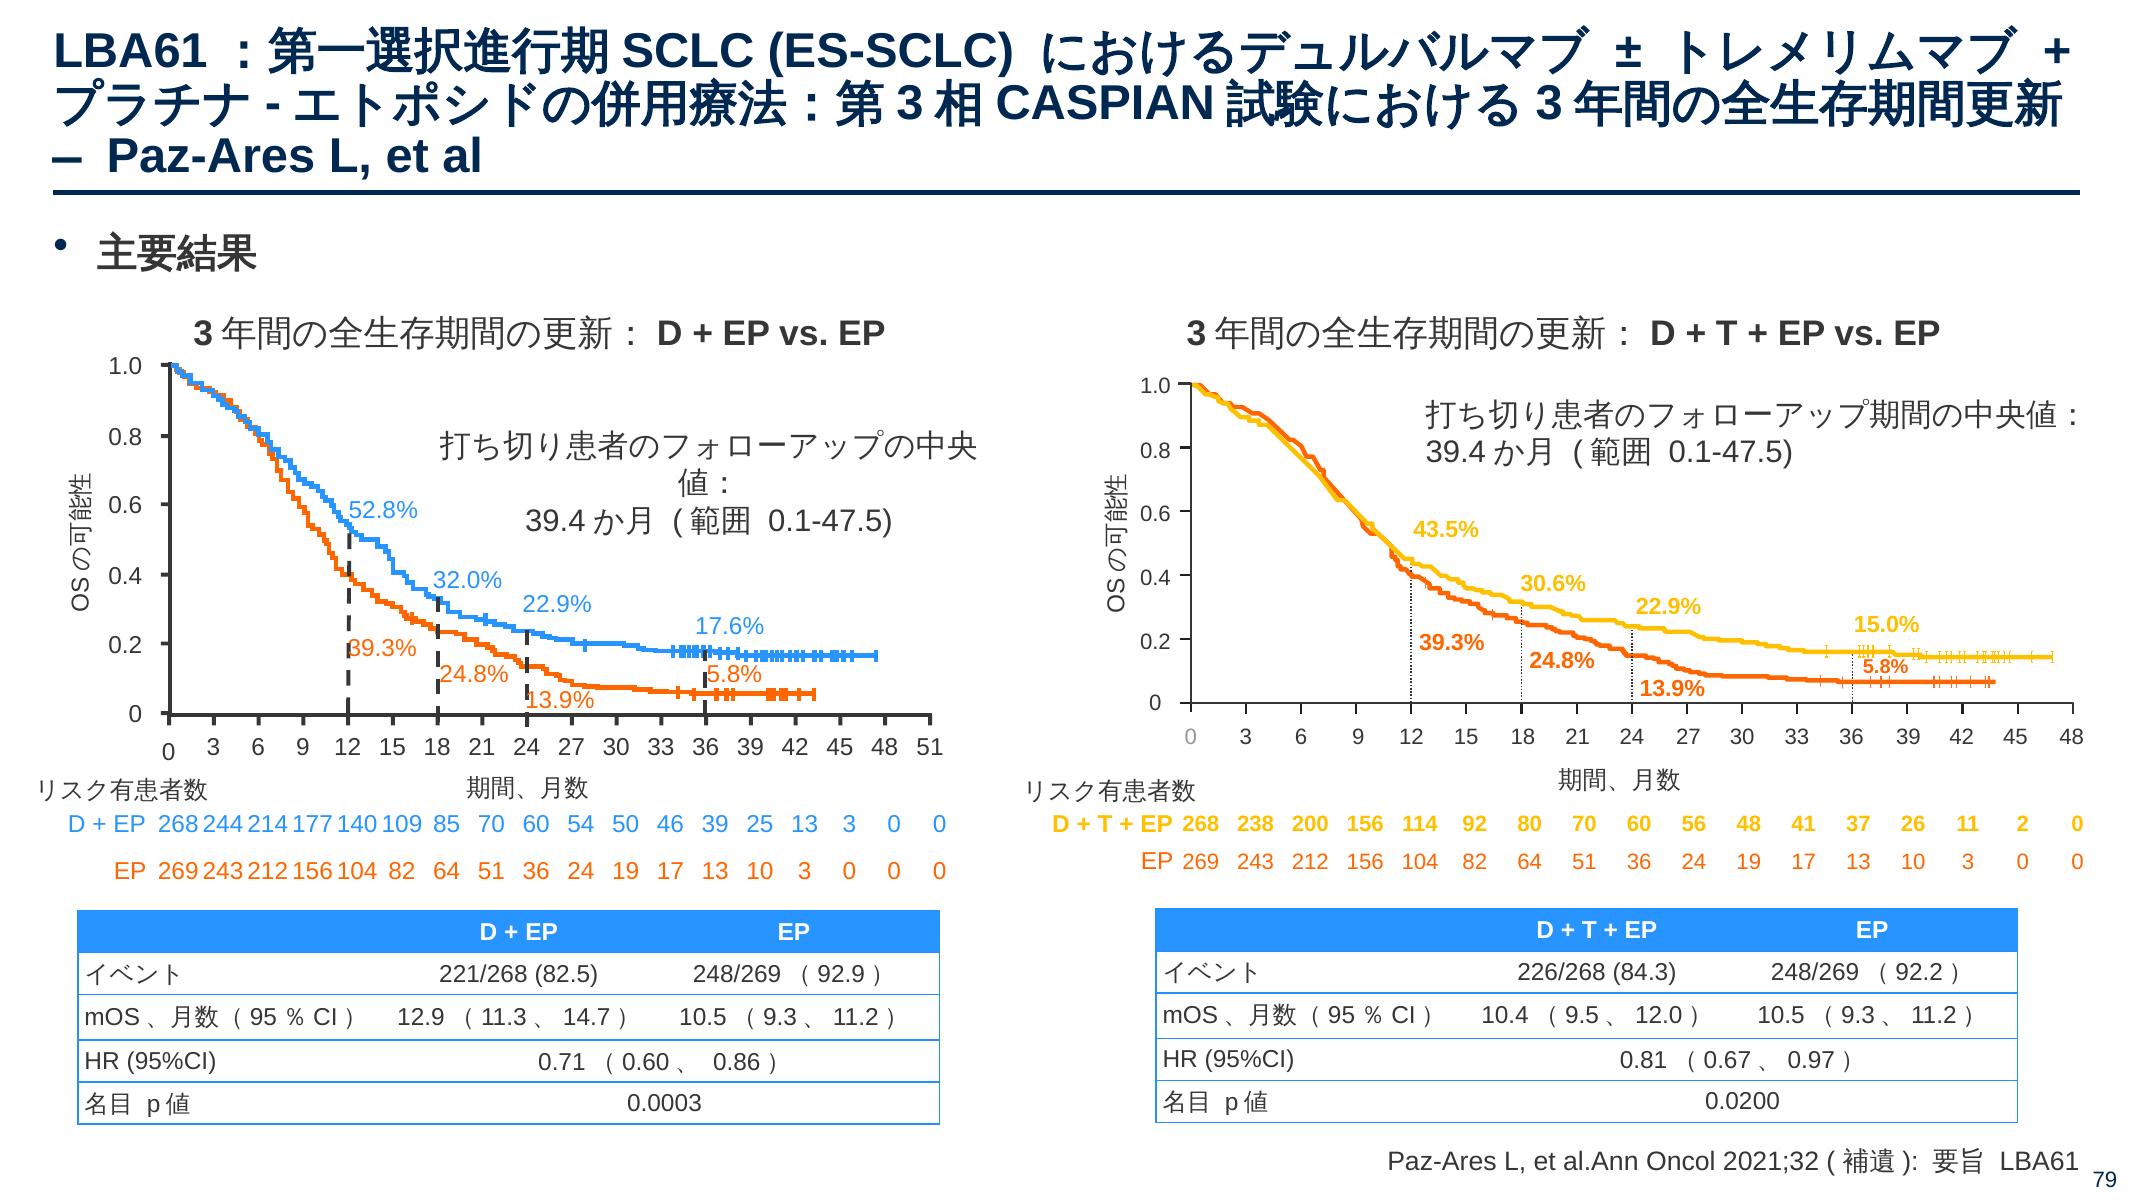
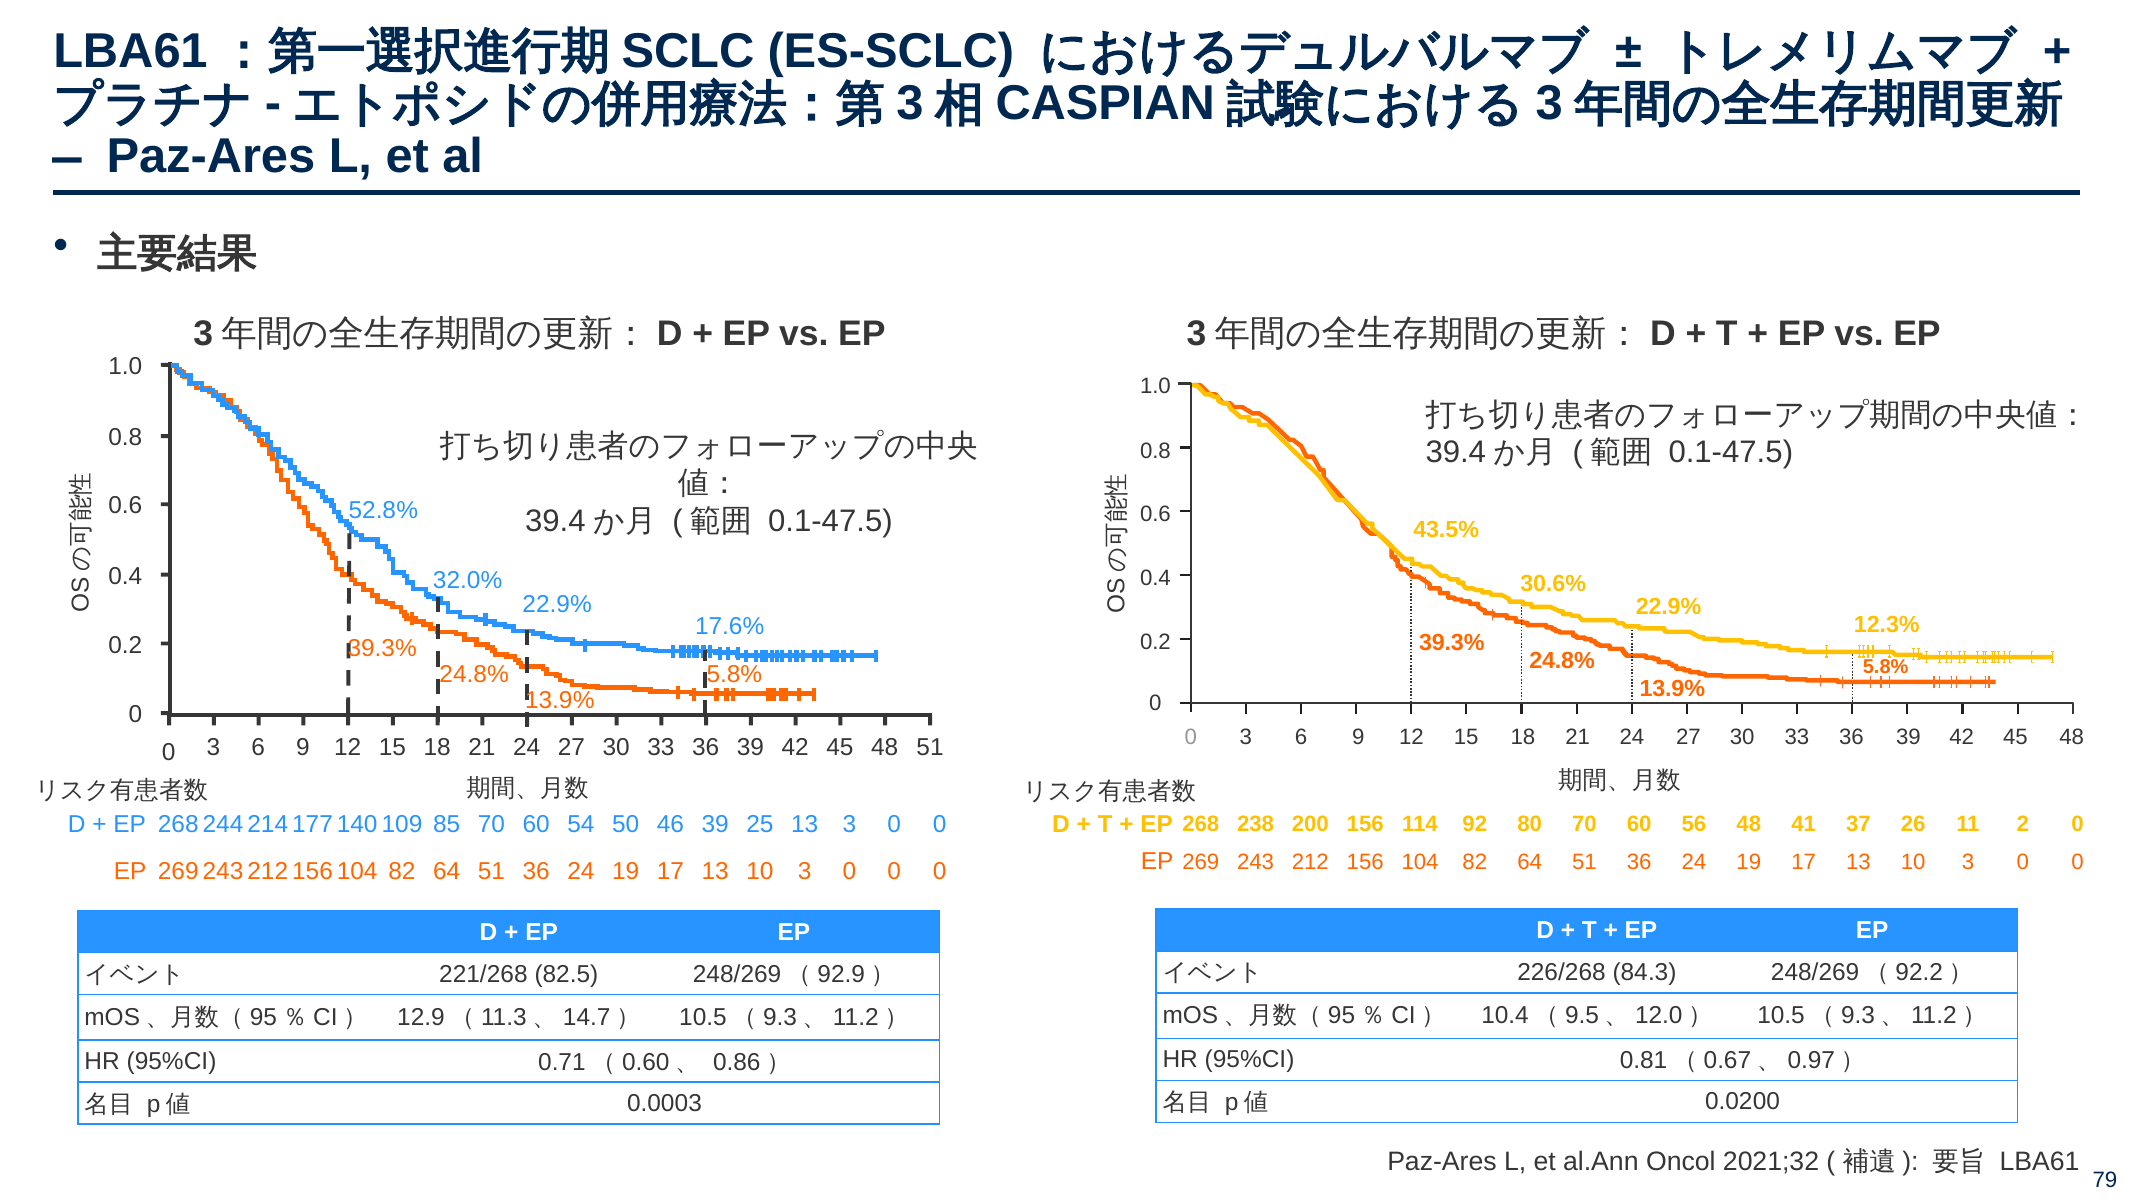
15.0%: 15.0% -> 12.3% (1887, 625)
